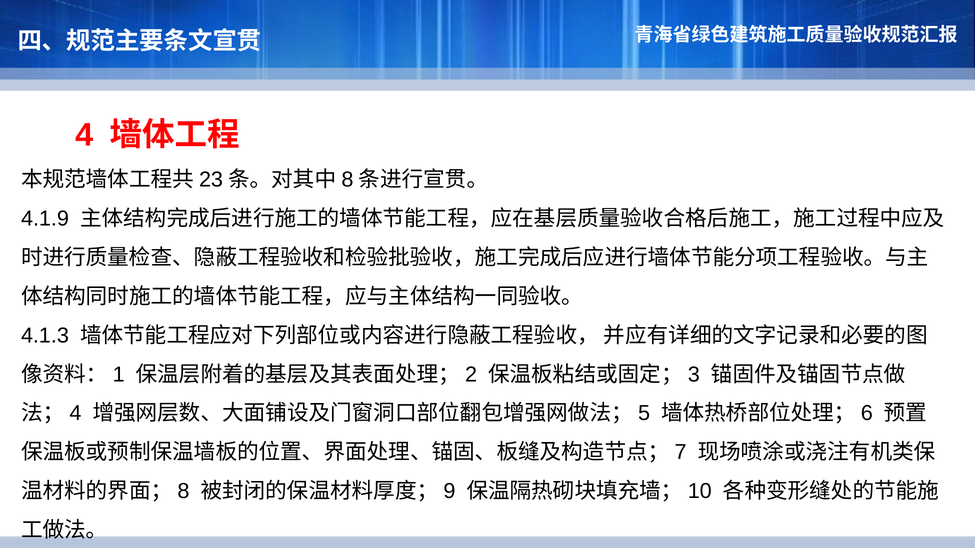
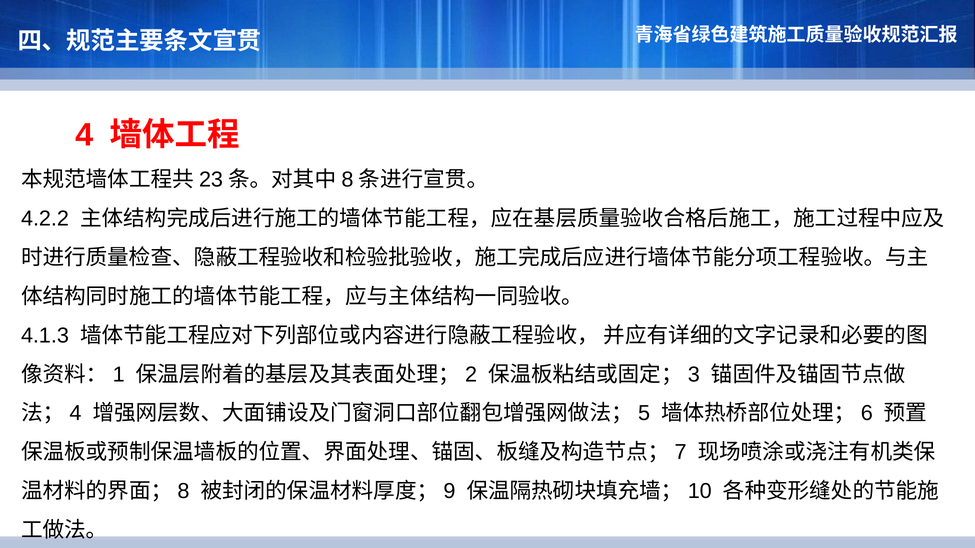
4.1.9: 4.1.9 -> 4.2.2 (45, 219)
